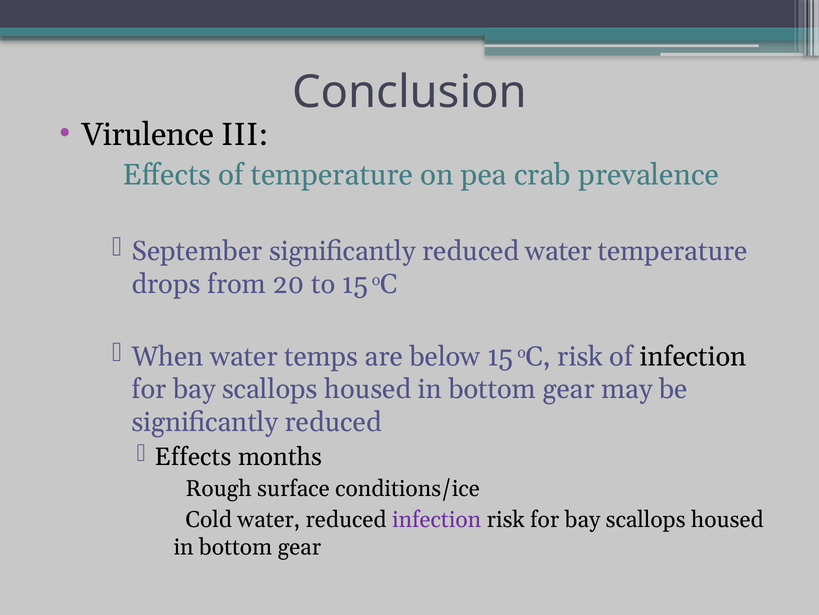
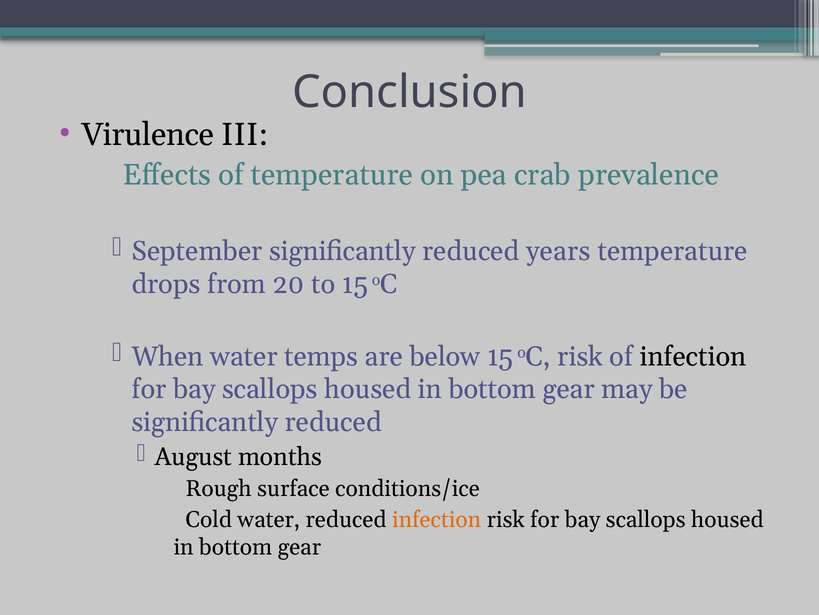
reduced water: water -> years (558, 251)
Effects: Effects -> August (193, 456)
infection colour: purple -> orange (437, 519)
